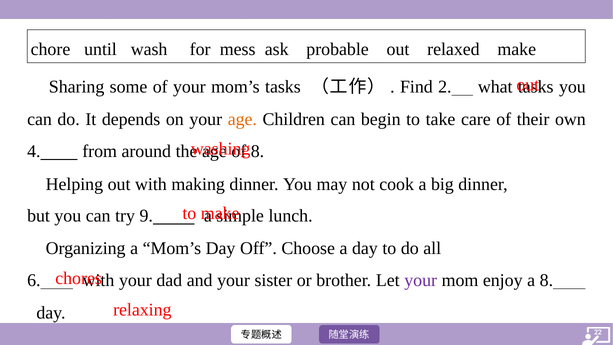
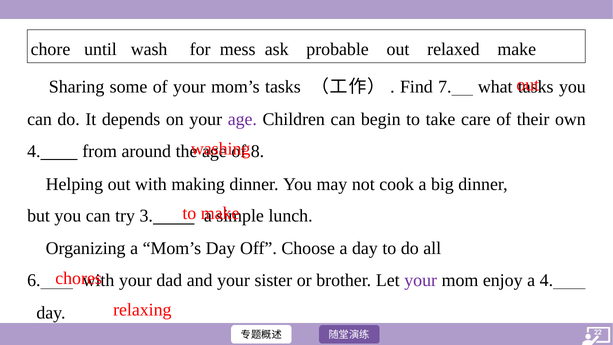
2: 2 -> 7 (445, 87)
age colour: orange -> purple (242, 119)
9: 9 -> 3 (146, 216)
a 8: 8 -> 4 (546, 280)
